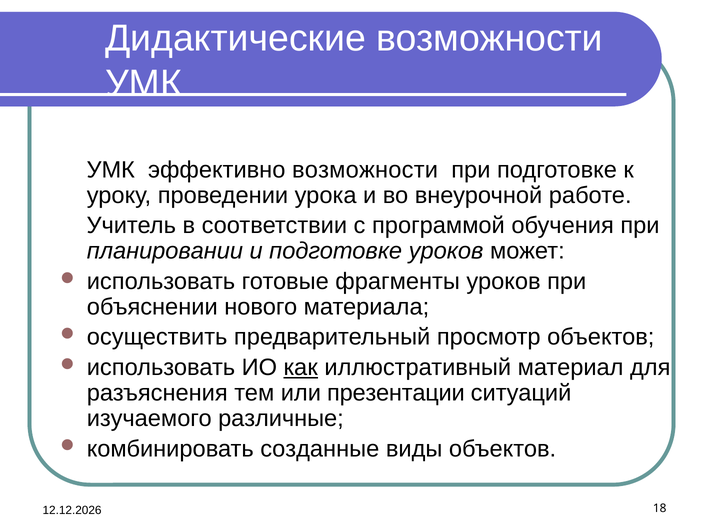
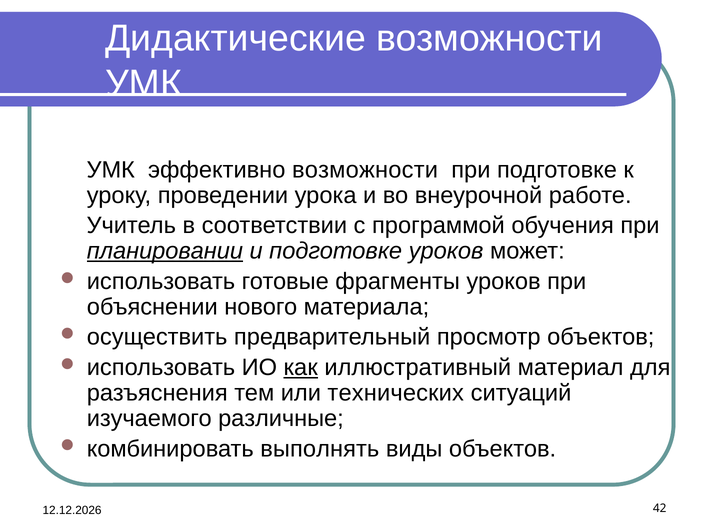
планировании underline: none -> present (165, 251)
презентации: презентации -> технических (396, 393)
созданные: созданные -> выполнять (320, 448)
18: 18 -> 42 (660, 508)
